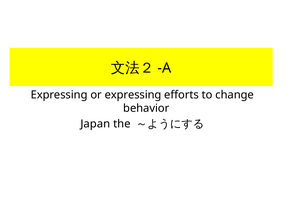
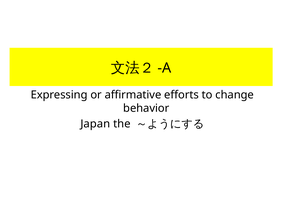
or expressing: expressing -> affirmative (133, 95)
